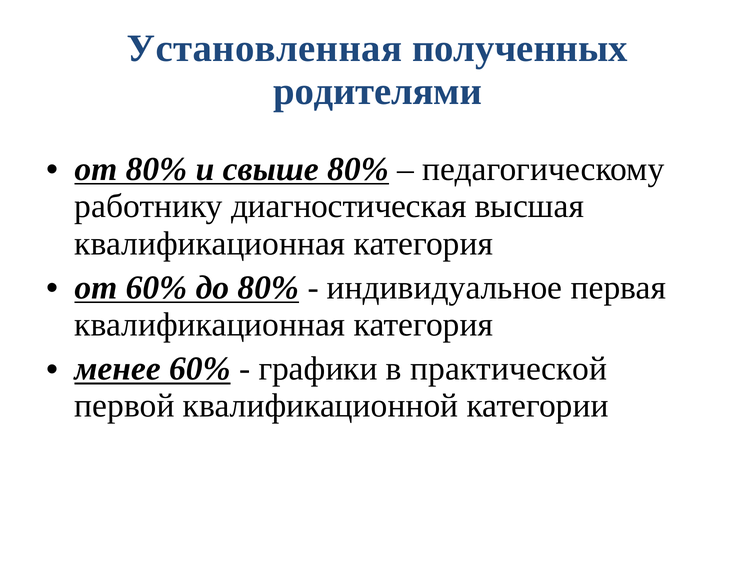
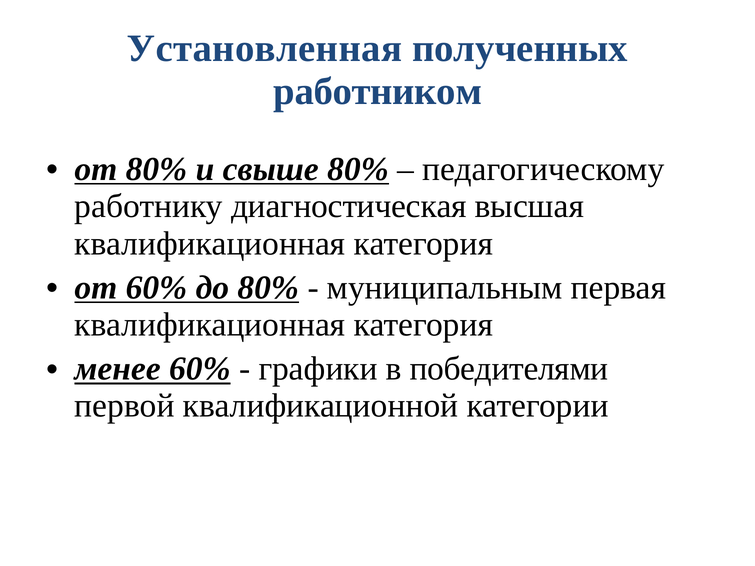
родителями: родителями -> работником (378, 92)
индивидуальное: индивидуальное -> муниципальным (445, 288)
практической: практической -> победителями (509, 369)
